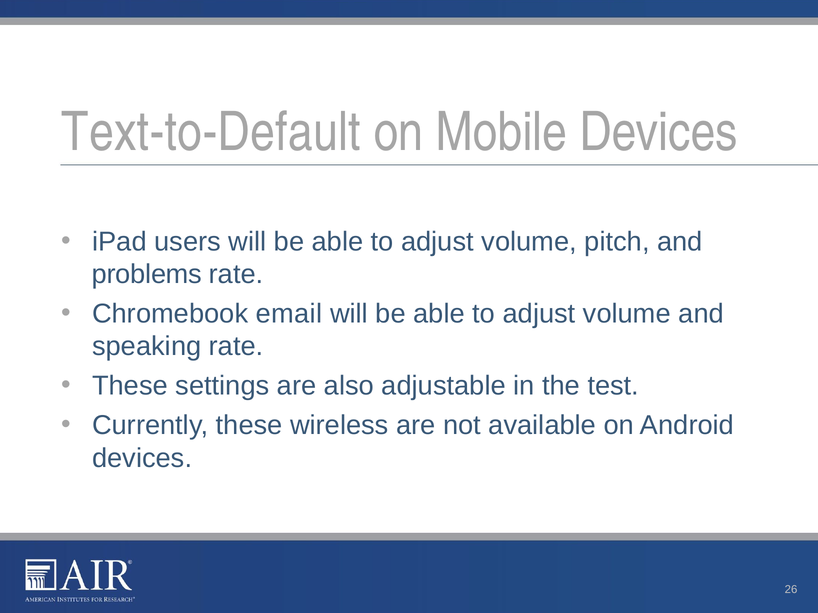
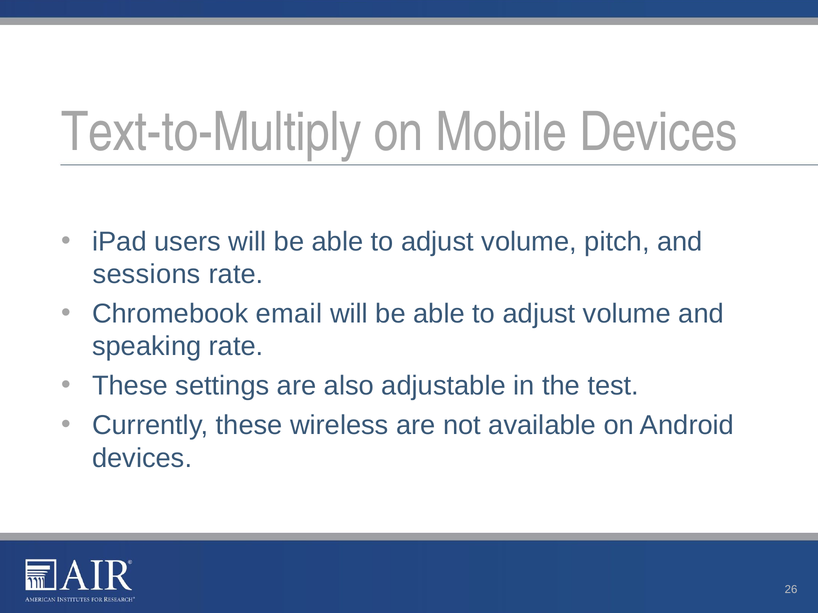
Text-to-Default: Text-to-Default -> Text-to-Multiply (212, 133)
problems: problems -> sessions (147, 274)
